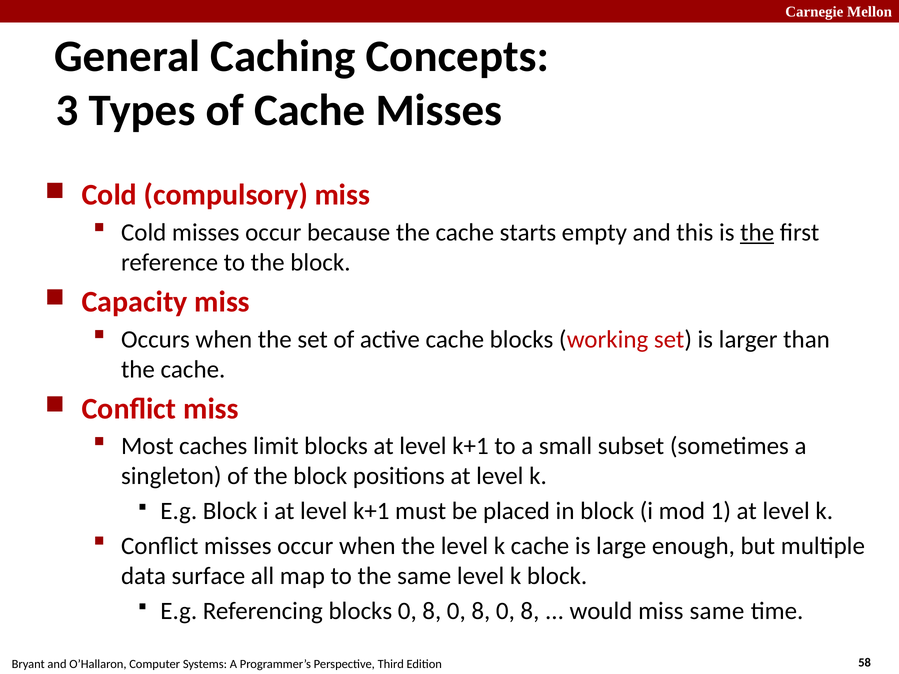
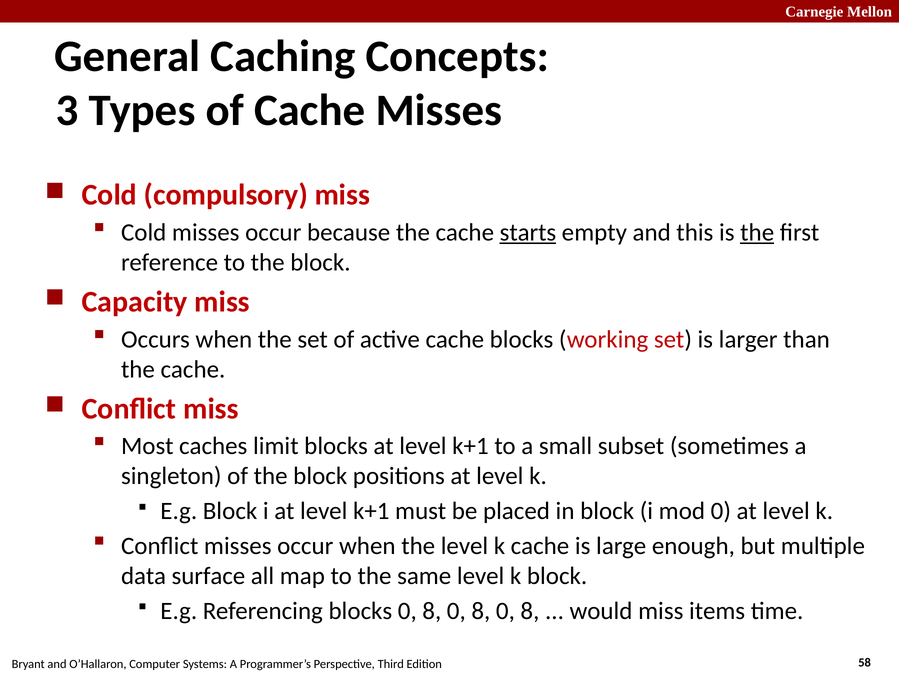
starts underline: none -> present (528, 233)
mod 1: 1 -> 0 (721, 511)
miss same: same -> items (717, 611)
